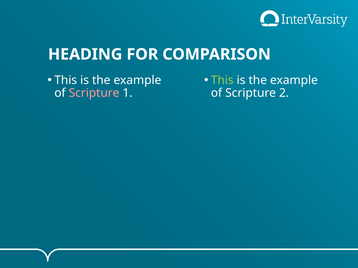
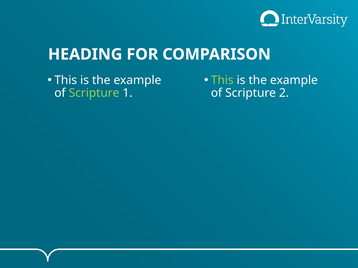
Scripture colour: pink -> light green (94, 93)
